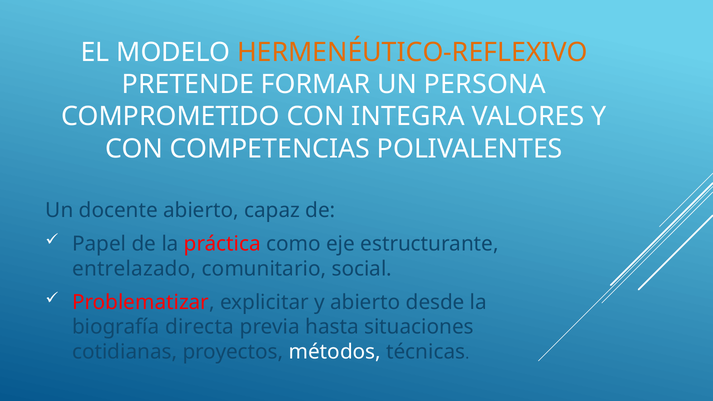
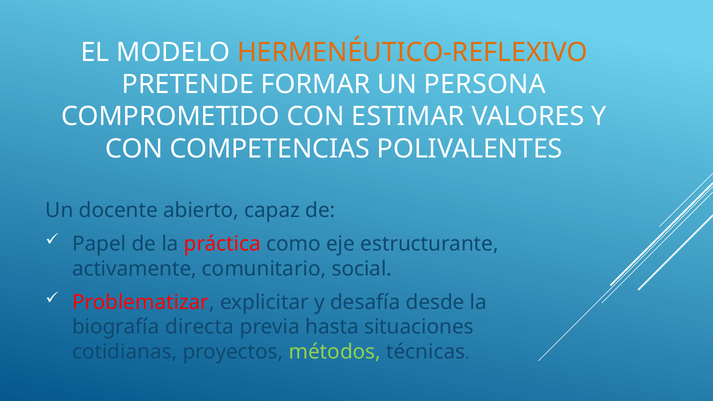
INTEGRA: INTEGRA -> ESTIMAR (408, 117)
entrelazado: entrelazado -> activamente (134, 269)
y abierto: abierto -> desafía (365, 302)
métodos colour: white -> light green (335, 352)
